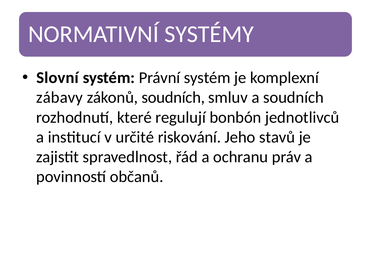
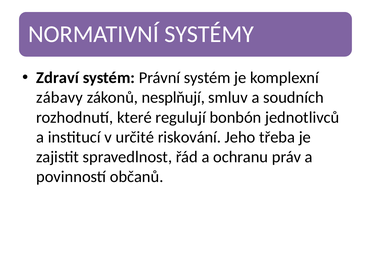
Slovní: Slovní -> Zdraví (58, 78)
zákonů soudních: soudních -> nesplňují (173, 98)
stavů: stavů -> třeba (277, 137)
